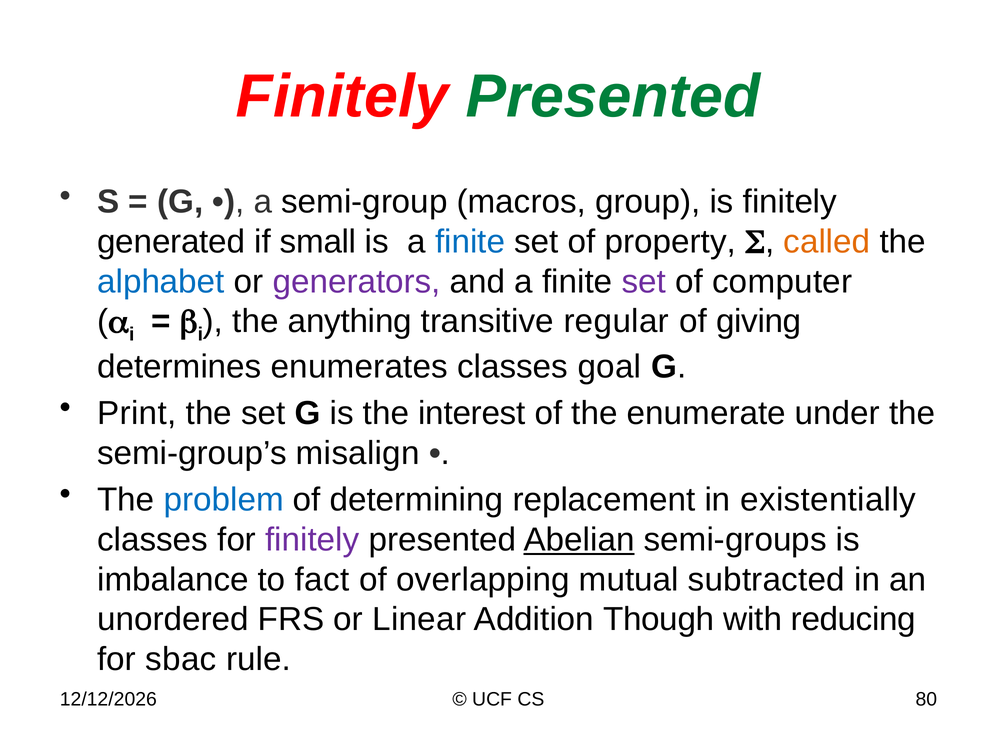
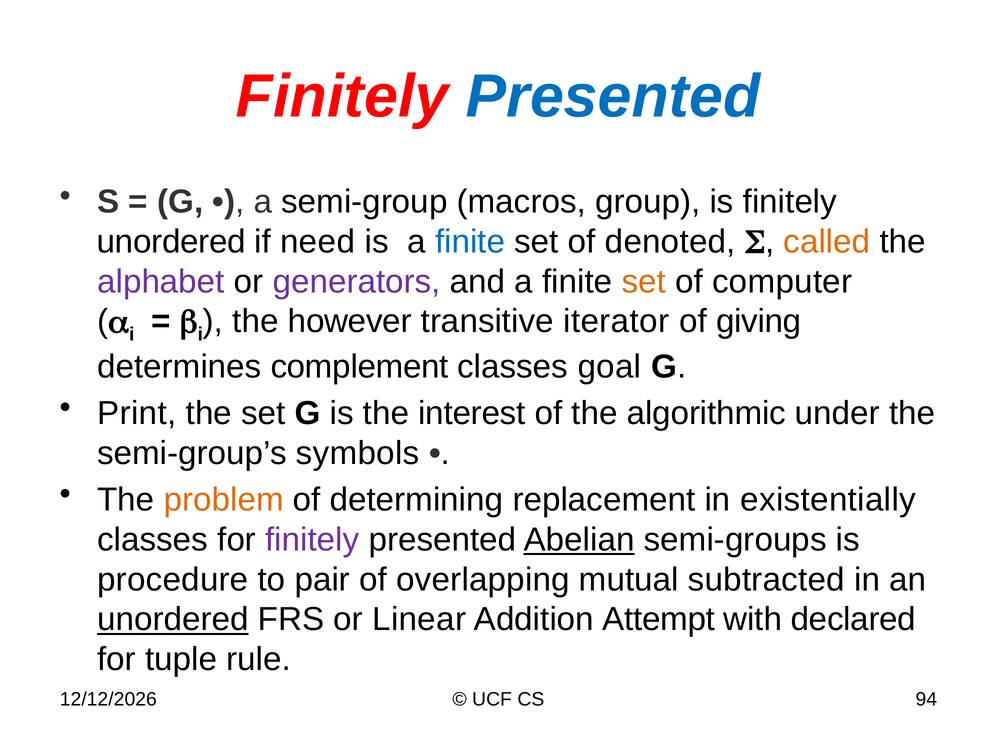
Presented colour: green -> blue (613, 97)
generated: generated -> unordered (171, 242)
small: small -> need (318, 242)
property: property -> denoted (670, 242)
alphabet colour: blue -> purple (161, 281)
set colour: purple -> orange (644, 281)
anything: anything -> however (350, 321)
regular: regular -> iterator (616, 321)
enumerates: enumerates -> complement (360, 367)
enumerate: enumerate -> algorithmic (706, 413)
misalign: misalign -> symbols (358, 453)
problem colour: blue -> orange (224, 500)
imbalance: imbalance -> procedure (173, 579)
fact: fact -> pair (322, 579)
unordered underline: none -> present (173, 619)
Though: Though -> Attempt (659, 619)
reducing: reducing -> declared (853, 619)
sbac: sbac -> tuple (181, 659)
80: 80 -> 94 (926, 699)
